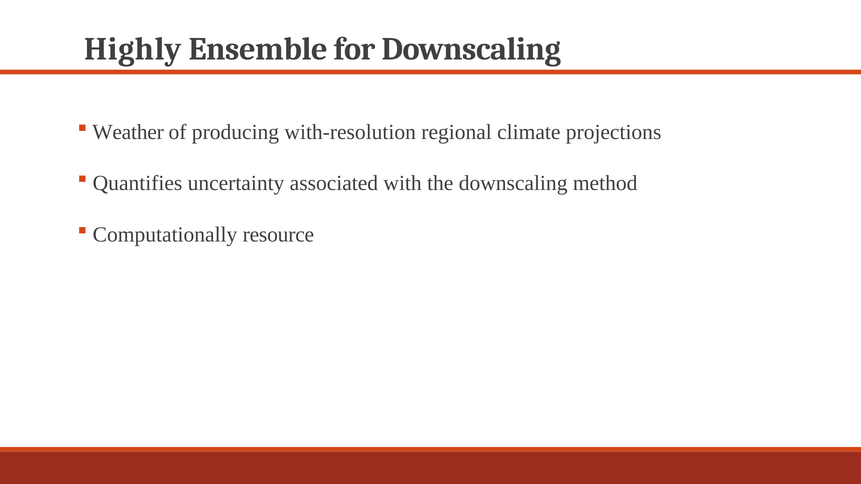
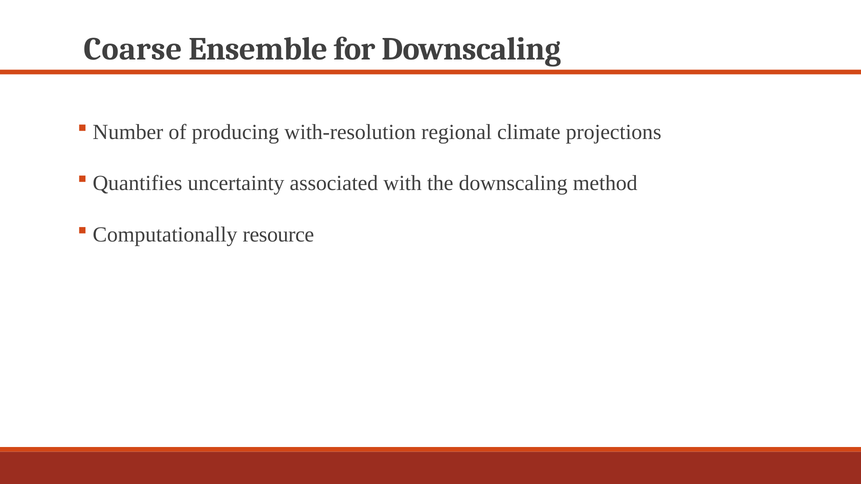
Highly: Highly -> Coarse (133, 49)
Weather: Weather -> Number (128, 132)
